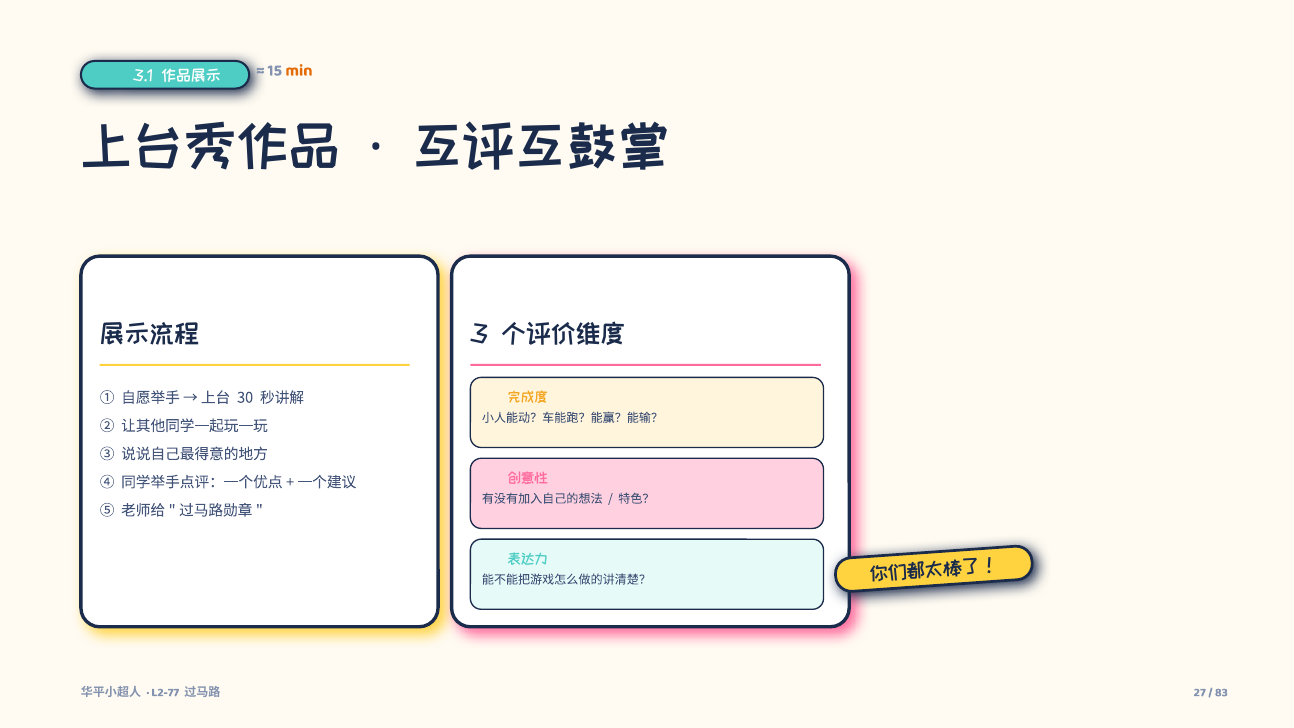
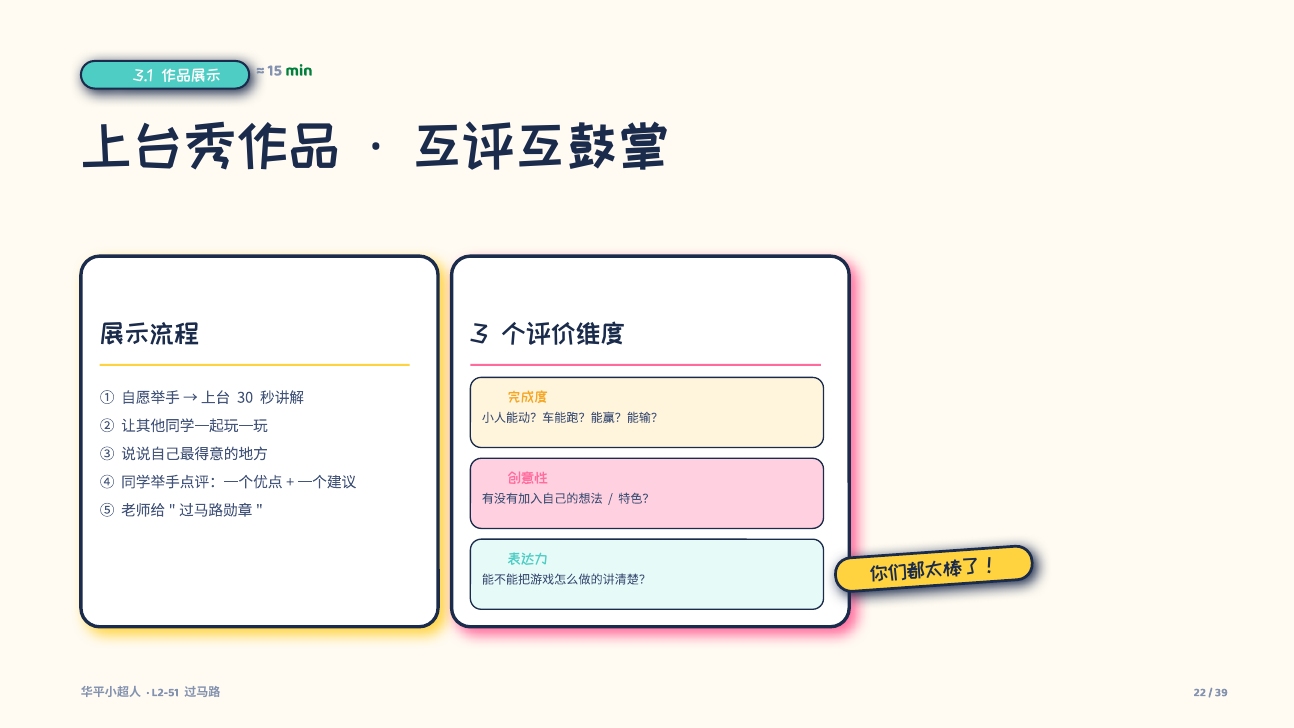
min colour: orange -> green (299, 70)
L2-77: L2-77 -> L2-51 (165, 692)
27: 27 -> 22 (1200, 692)
83: 83 -> 39 (1221, 692)
